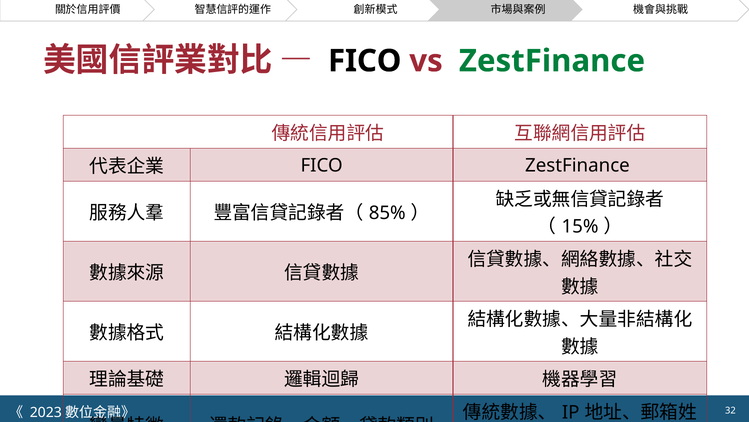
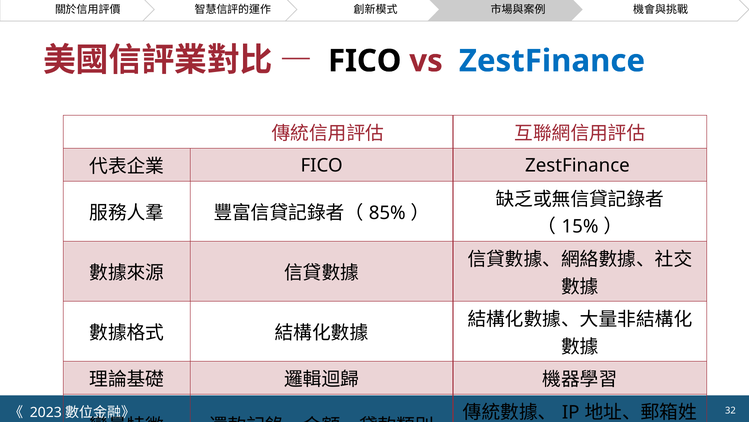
ZestFinance colour: green -> blue (552, 61)
